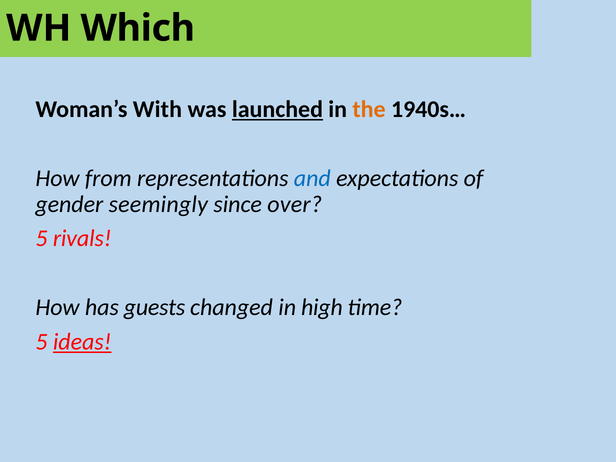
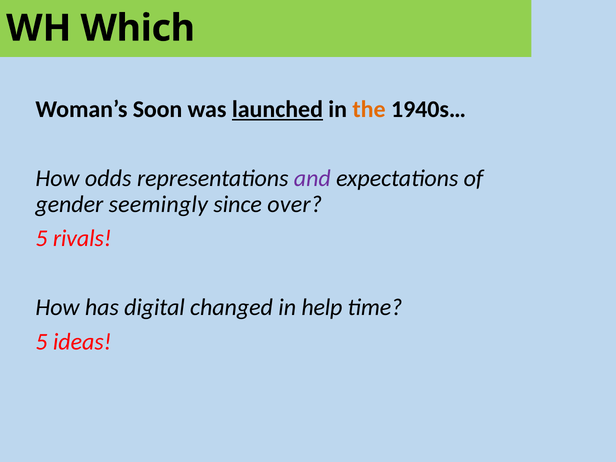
With: With -> Soon (158, 109)
from: from -> odds (108, 178)
and colour: blue -> purple (312, 178)
guests: guests -> digital (155, 307)
high: high -> help (322, 307)
ideas underline: present -> none (82, 342)
